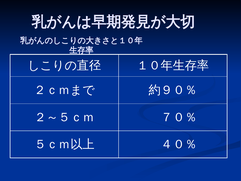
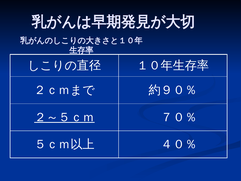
２～５ｃｍ underline: none -> present (64, 117)
